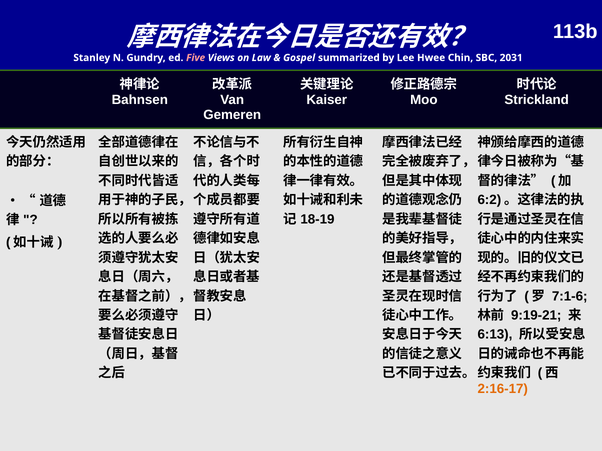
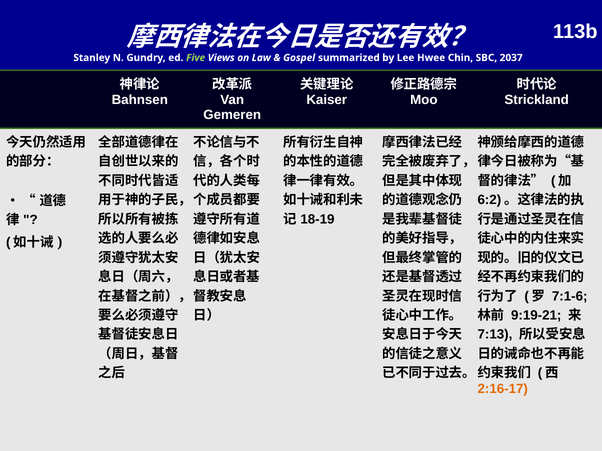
Five colour: pink -> light green (196, 58)
2031: 2031 -> 2037 (511, 58)
6:13: 6:13 -> 7:13 (495, 335)
